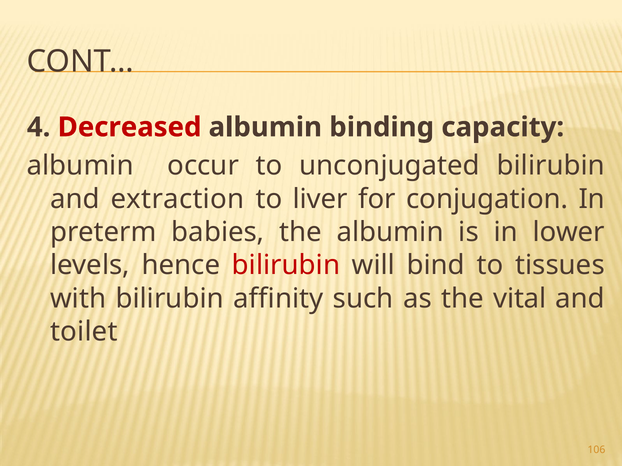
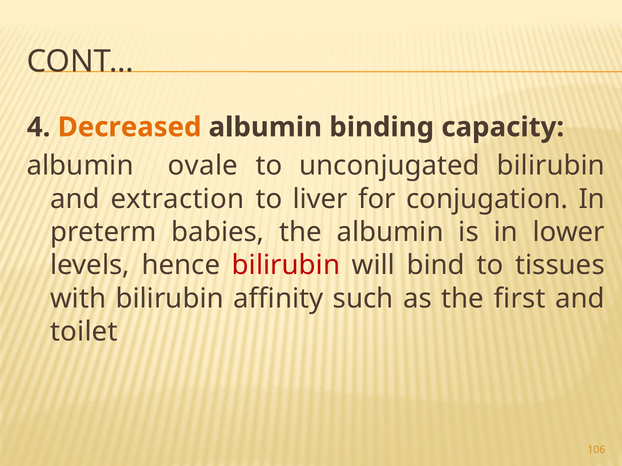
Decreased colour: red -> orange (130, 127)
occur: occur -> ovale (203, 166)
vital: vital -> first (520, 299)
